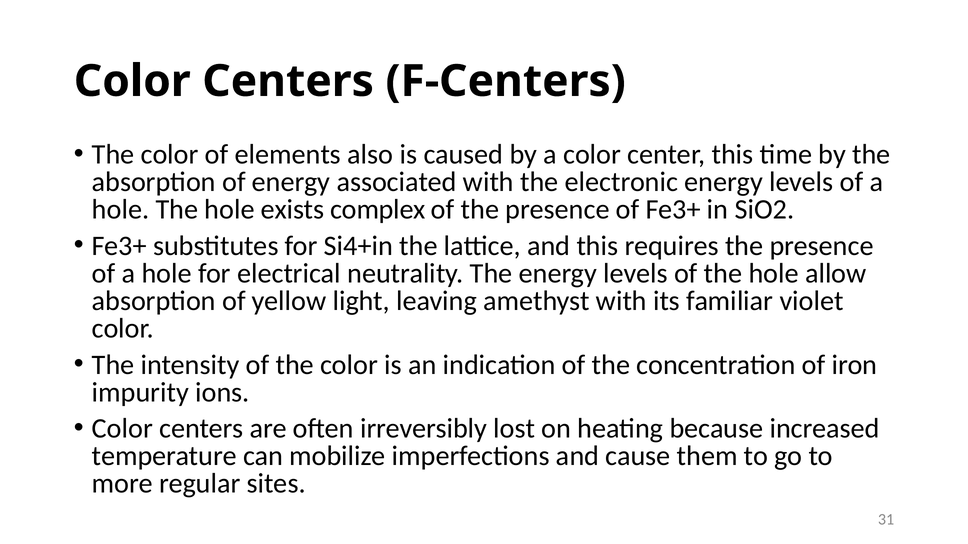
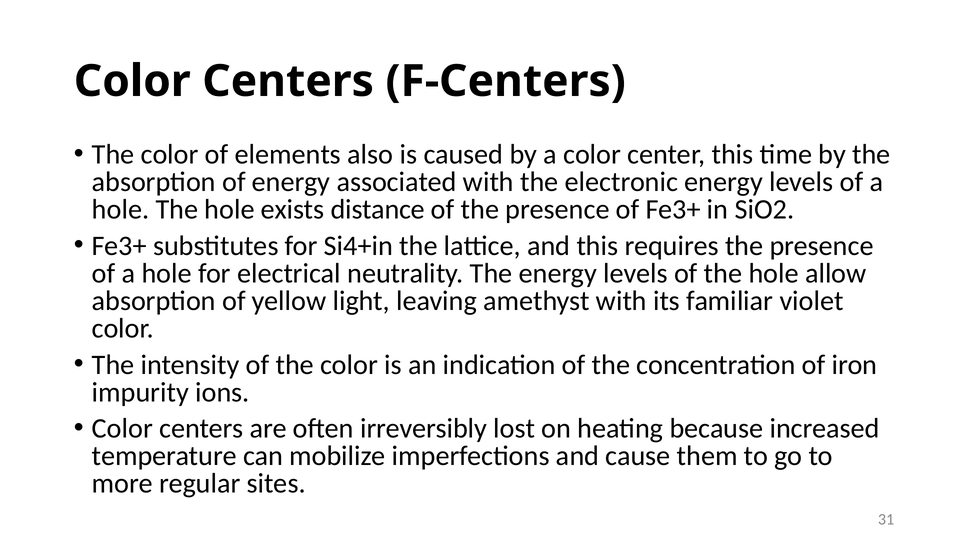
complex: complex -> distance (378, 210)
